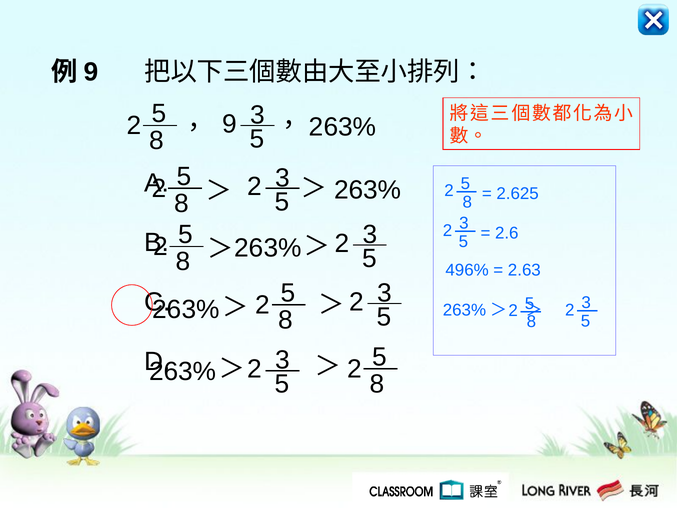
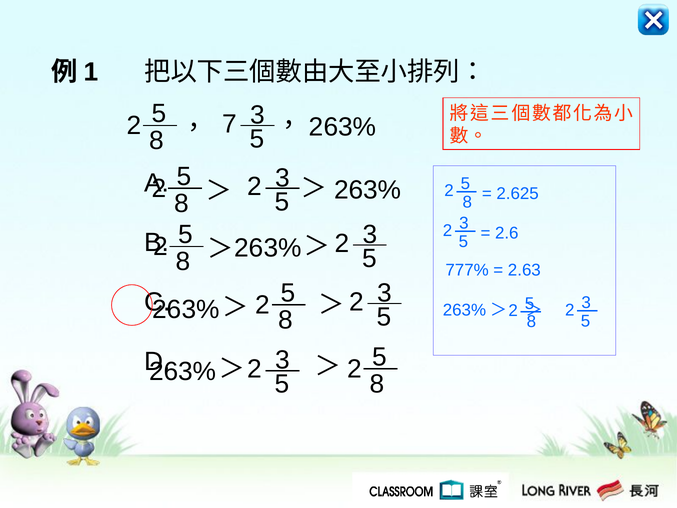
9: 9 -> 1 (91, 72)
5 9: 9 -> 7 (230, 124)
496%: 496% -> 777% (467, 270)
